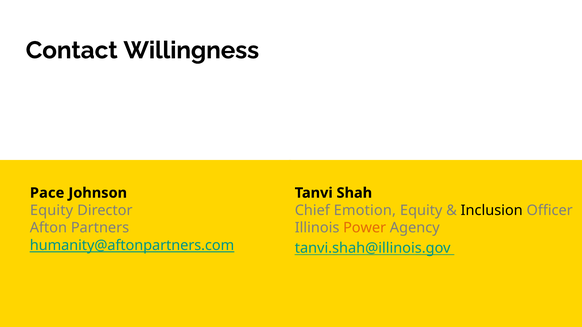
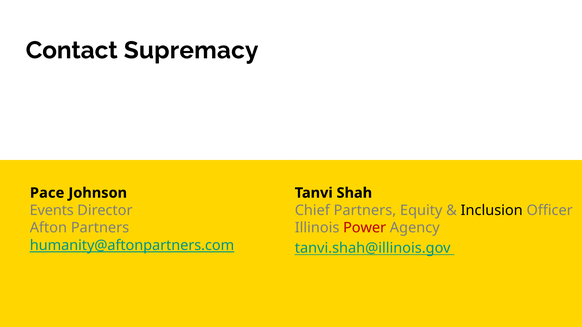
Willingness: Willingness -> Supremacy (191, 50)
Equity: Equity -> Events (52, 211)
Chief Emotion: Emotion -> Partners (365, 211)
Power colour: orange -> red (365, 228)
